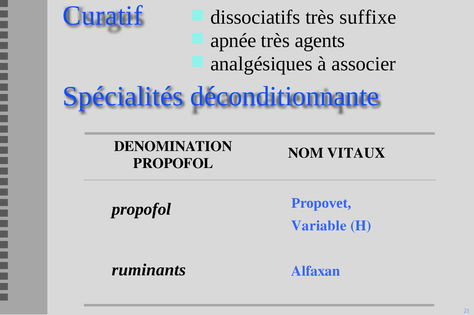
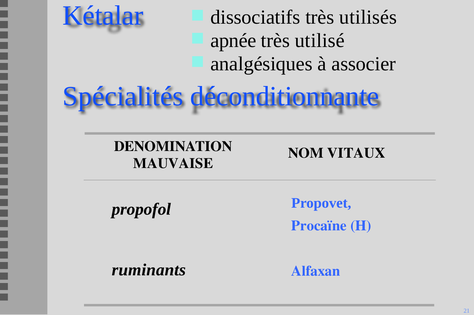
Curatif: Curatif -> Kétalar (103, 16)
suffixe: suffixe -> utilisés (368, 17)
agents: agents -> utilisé (320, 41)
PROPOFOL: PROPOFOL -> MAUVAISE (173, 164)
Variable: Variable -> Procaïne (319, 226)
